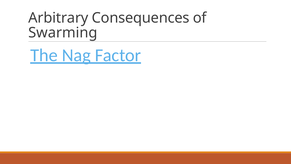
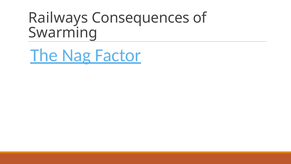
Arbitrary: Arbitrary -> Railways (58, 18)
